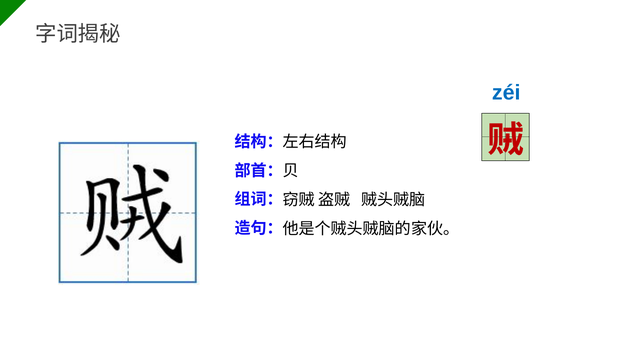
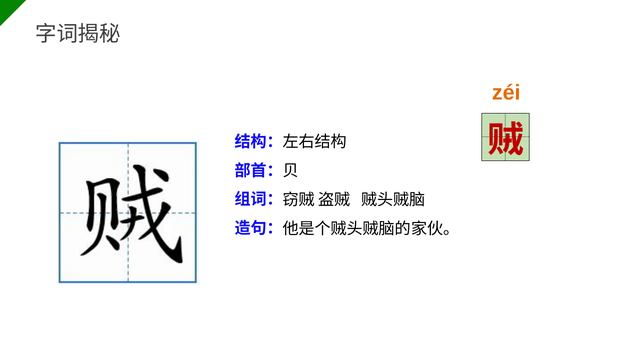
zéi colour: blue -> orange (506, 93)
